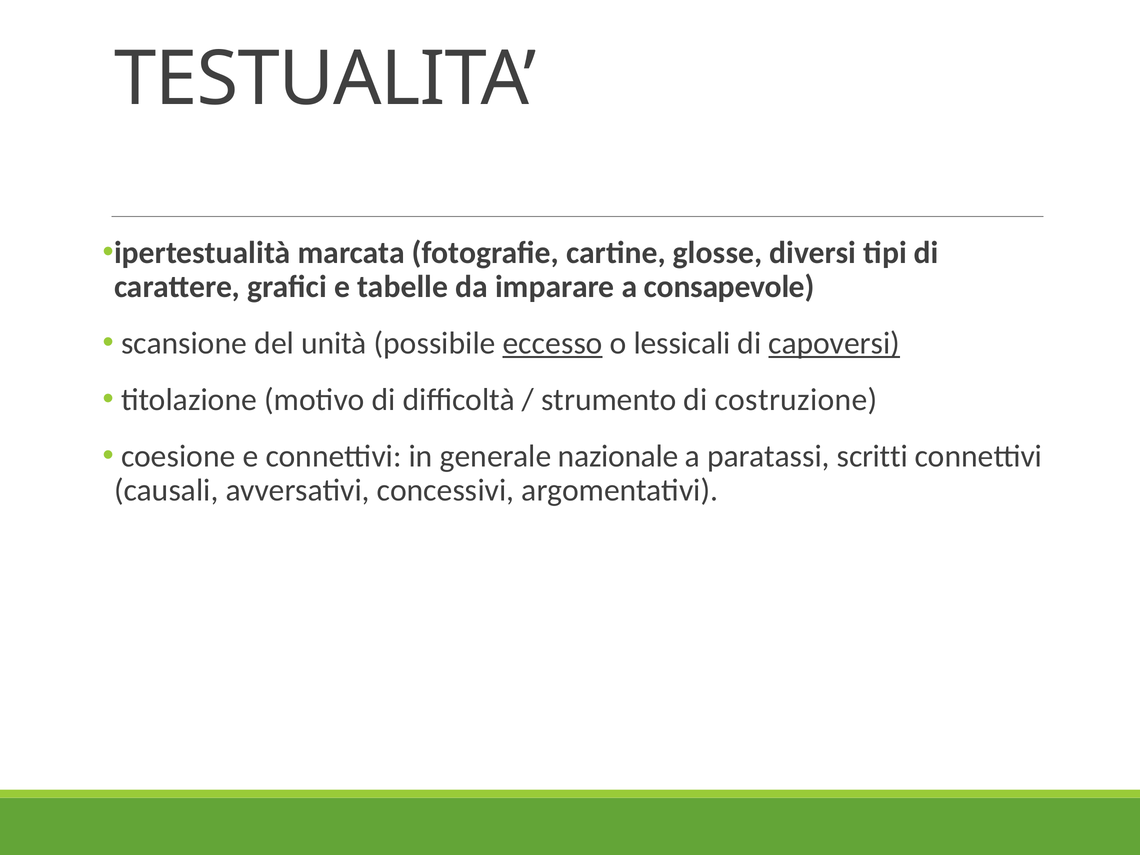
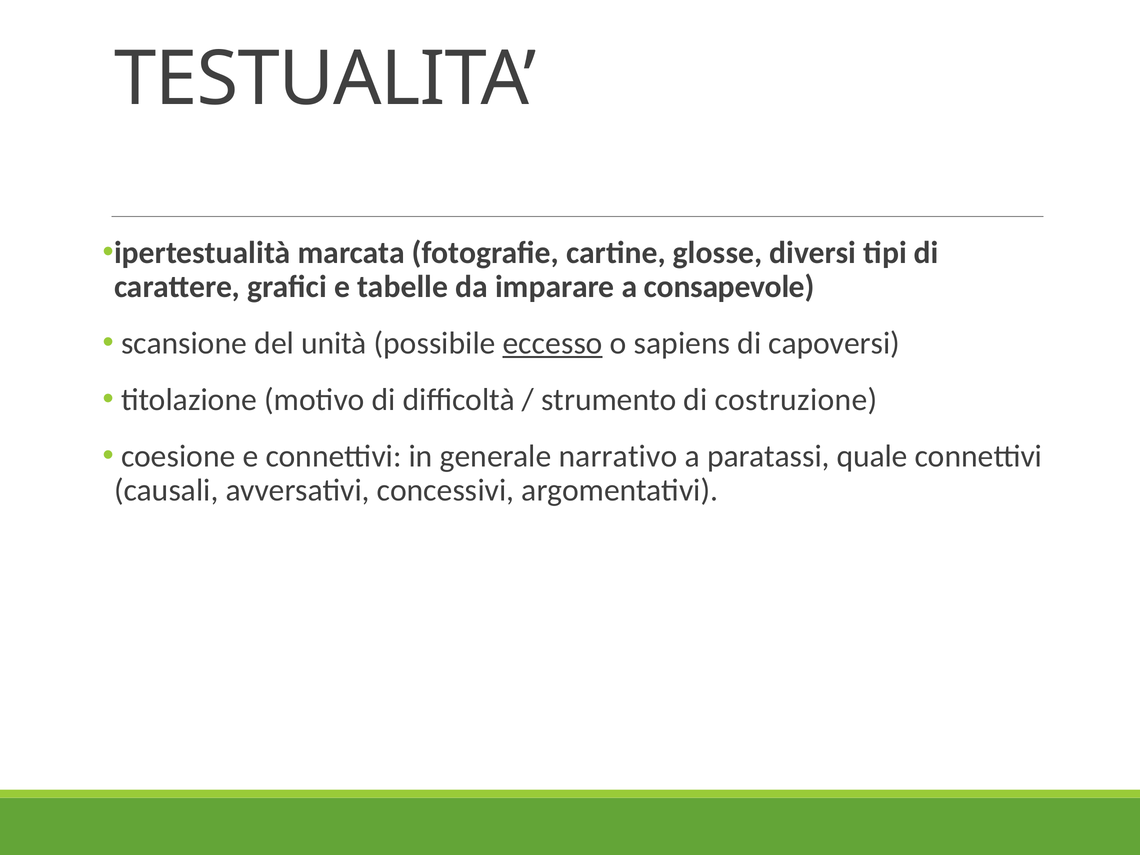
lessicali: lessicali -> sapiens (682, 343)
capoversi underline: present -> none (834, 343)
nazionale: nazionale -> narrativo (618, 456)
scritti: scritti -> quale (872, 456)
